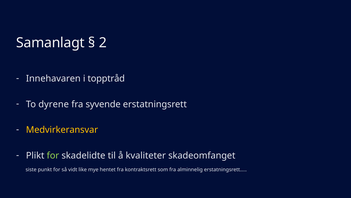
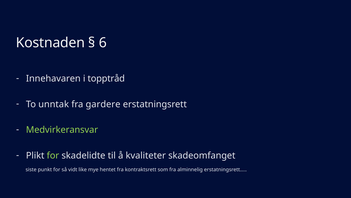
Samanlagt: Samanlagt -> Kostnaden (50, 43)
2: 2 -> 6 (103, 43)
dyrene: dyrene -> unntak (54, 104)
syvende: syvende -> gardere (103, 104)
Medvirkeransvar colour: yellow -> light green (62, 130)
